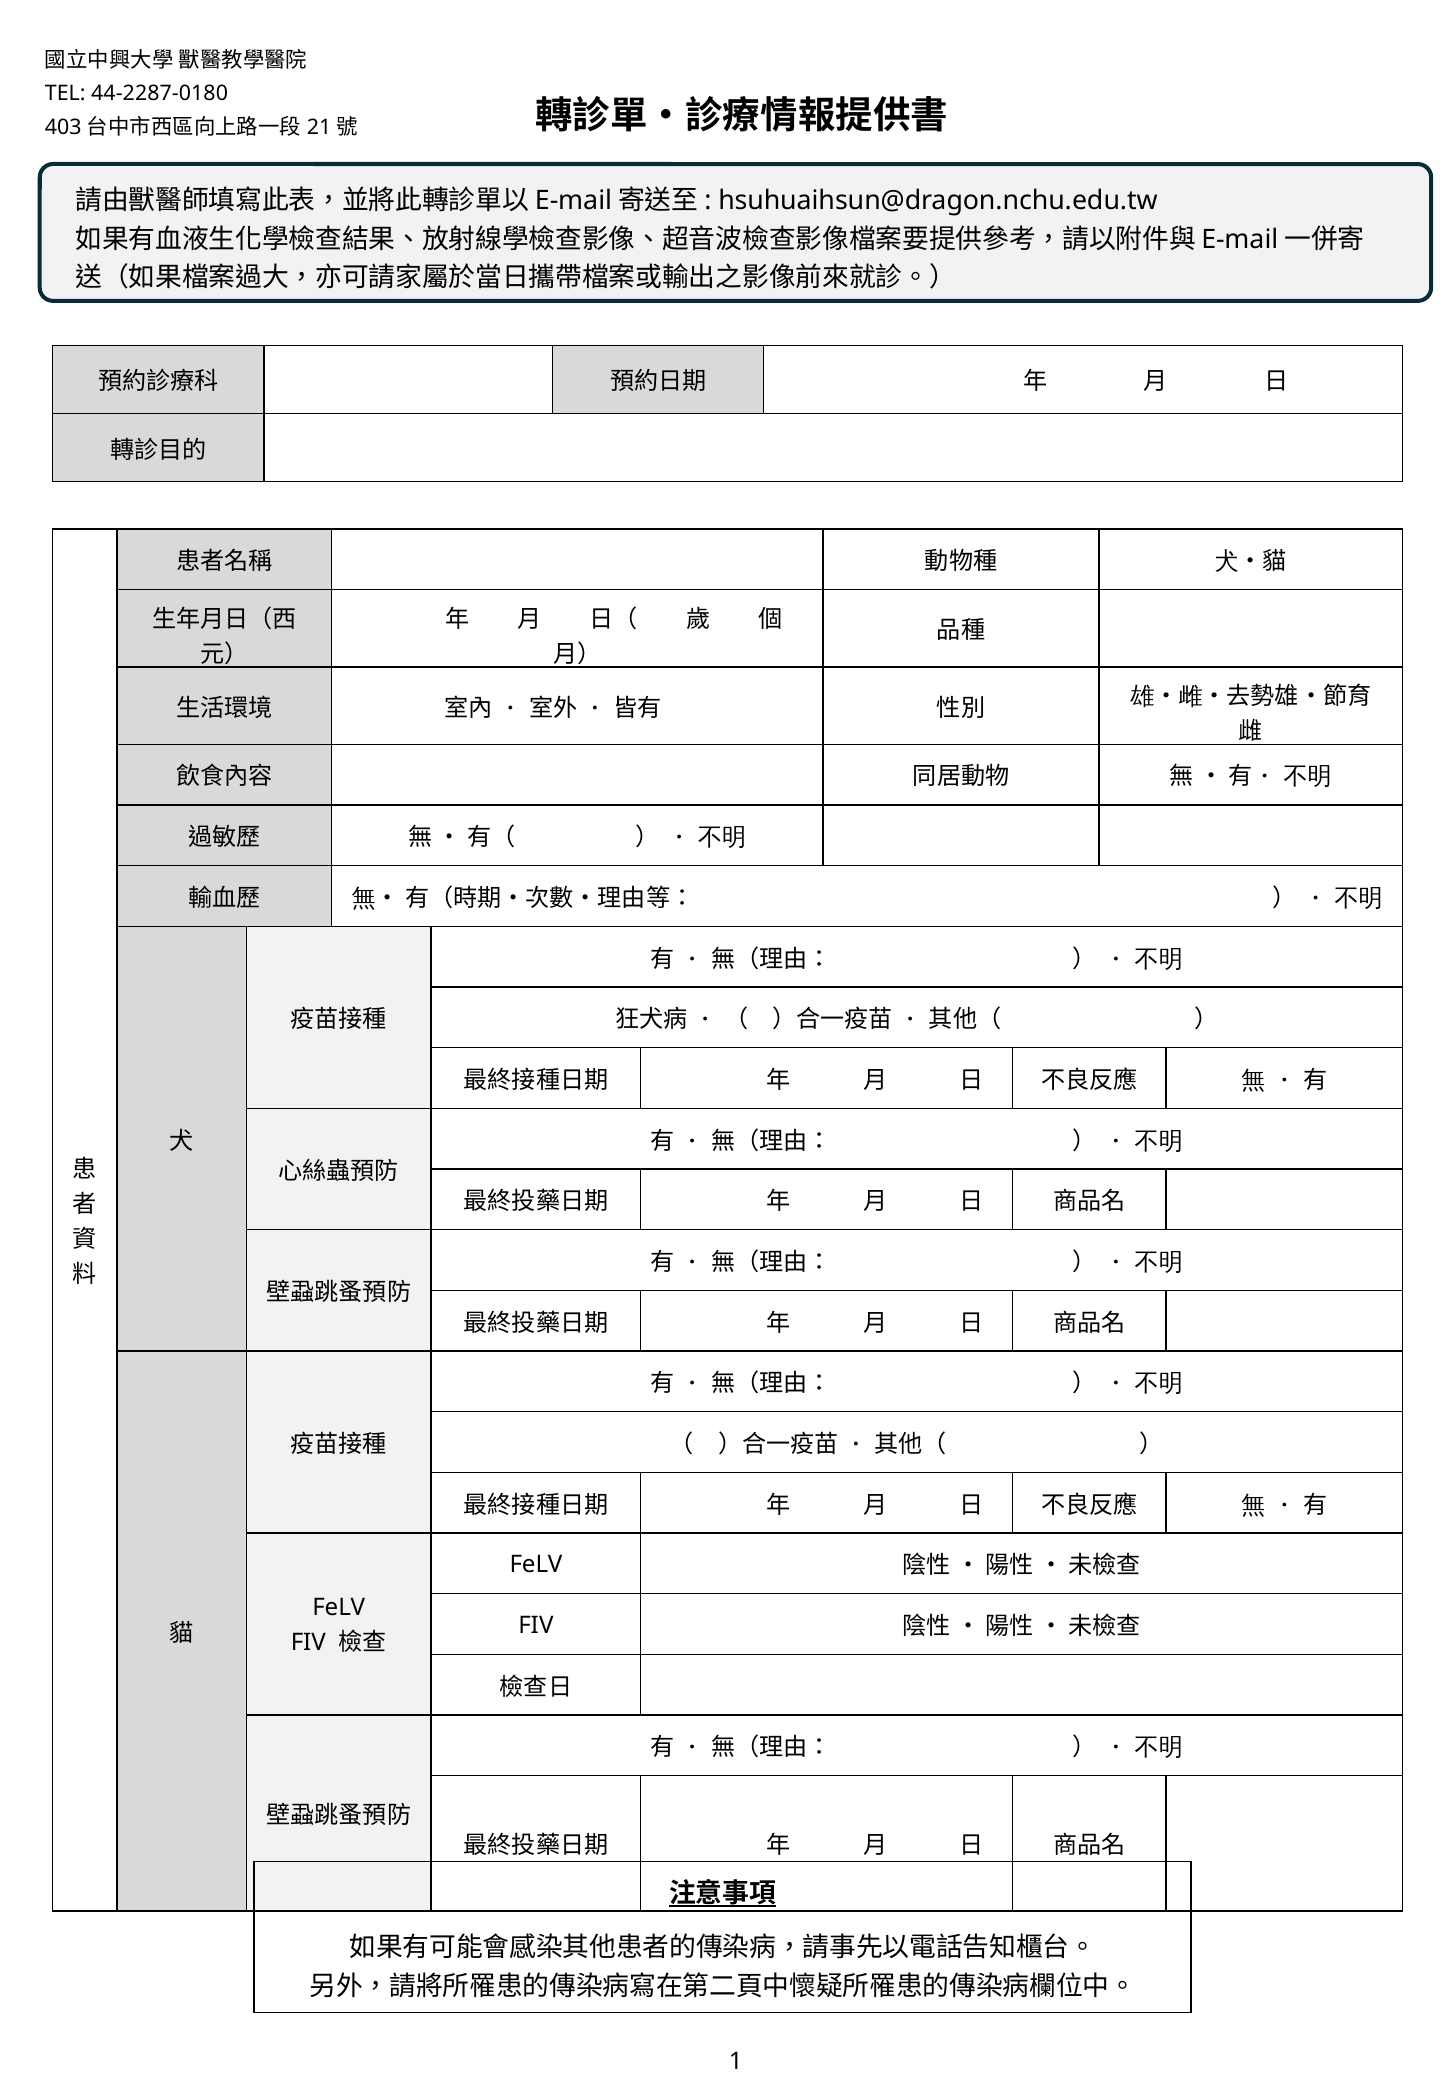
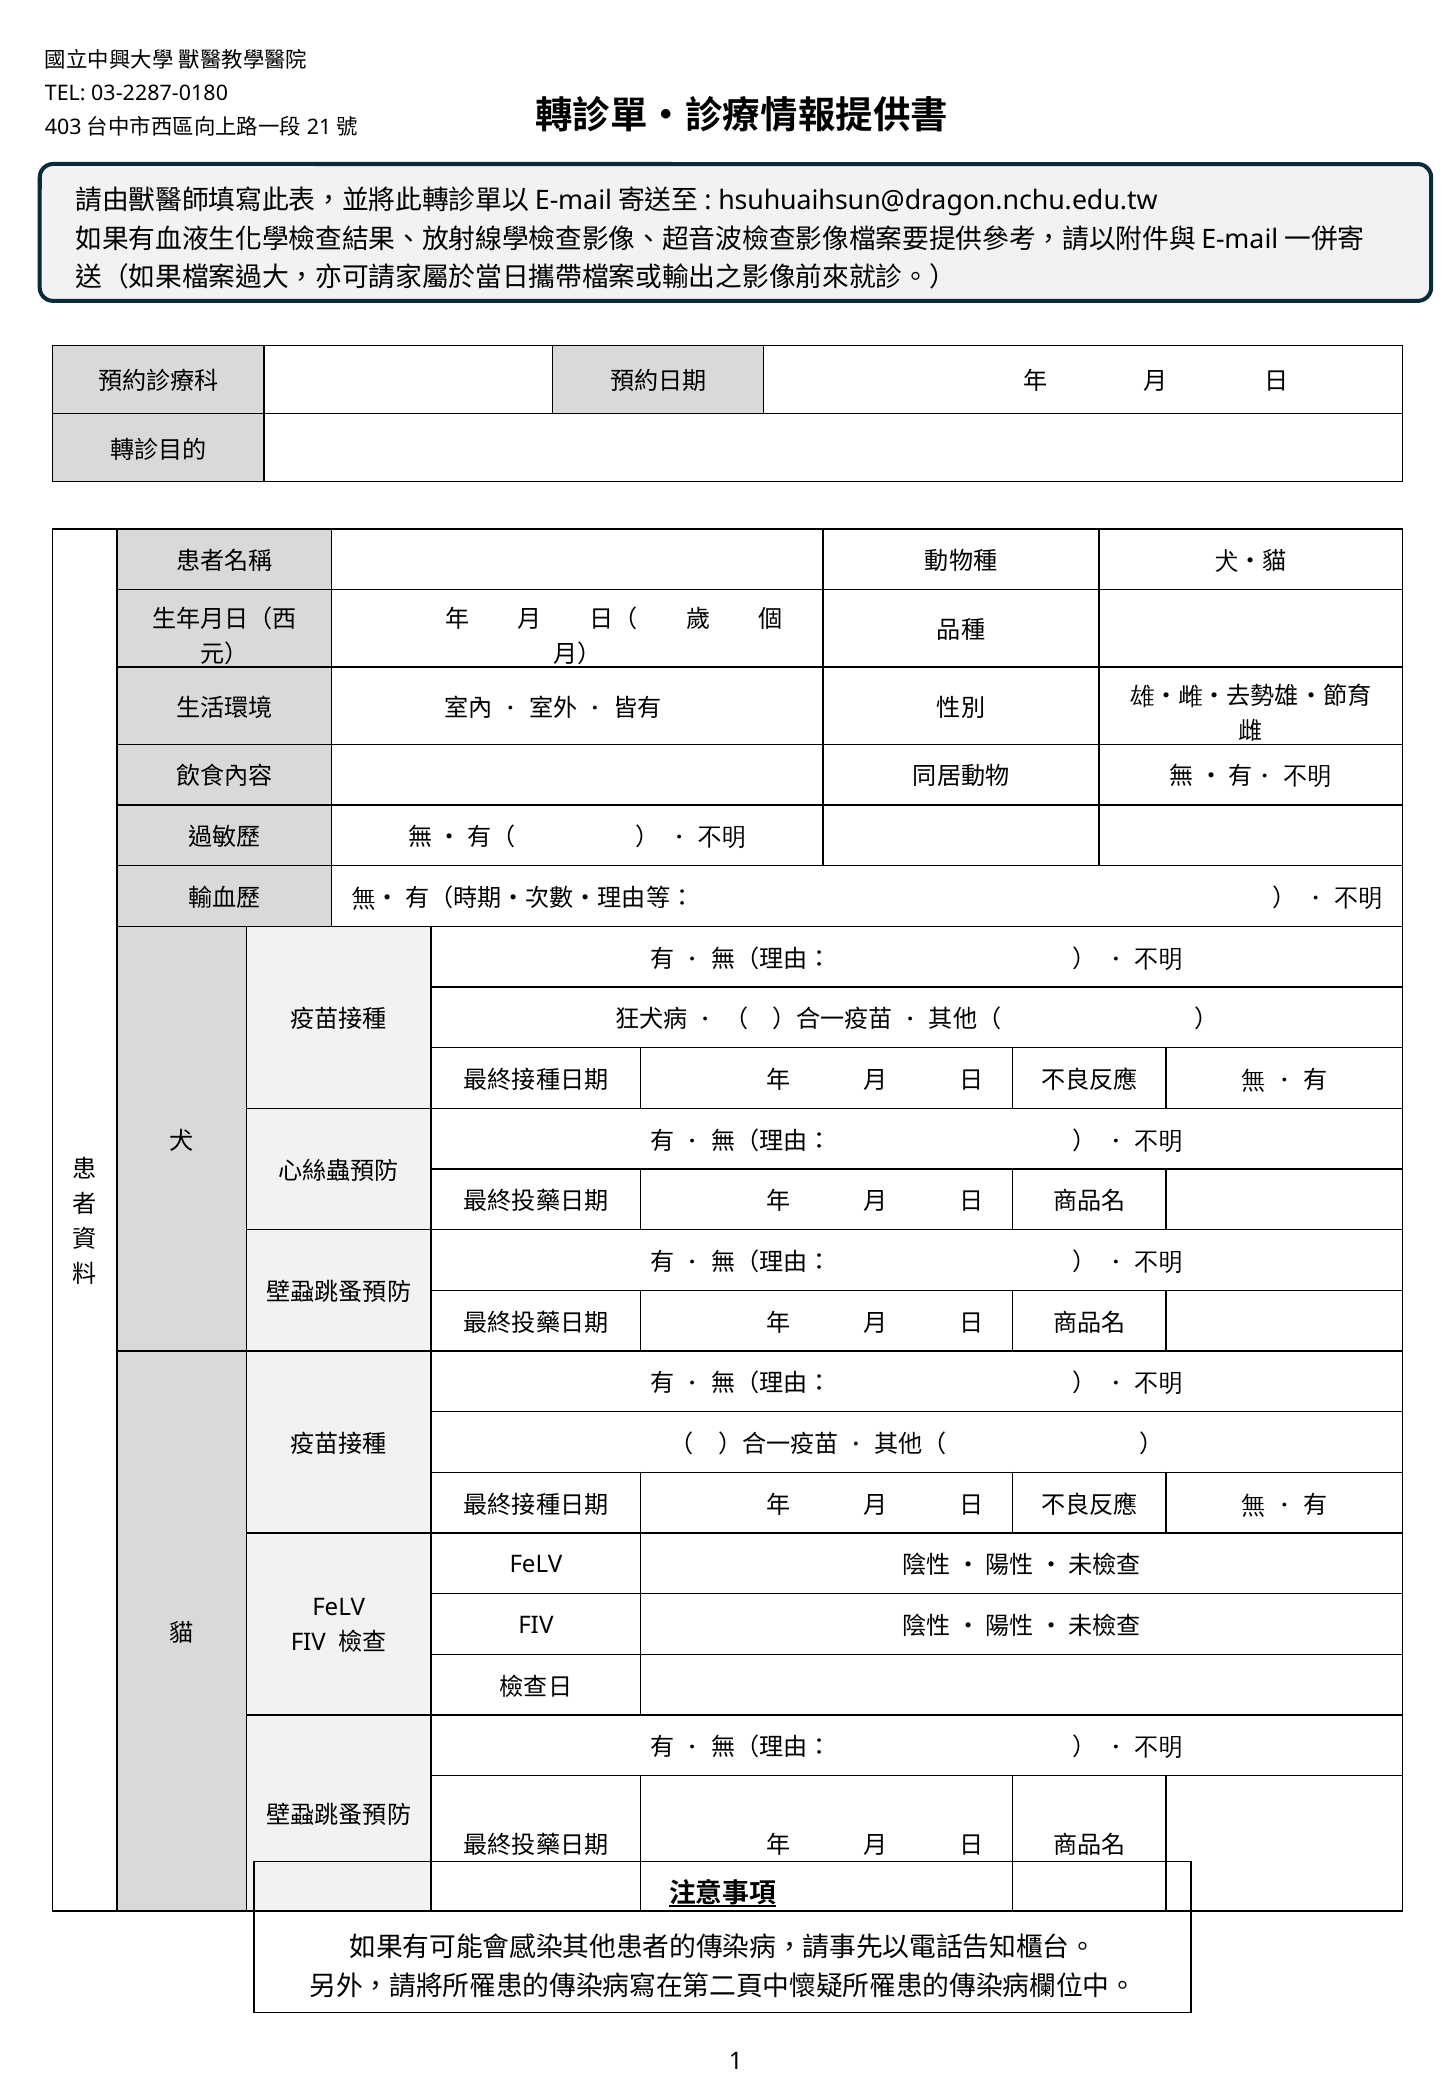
44-2287-0180: 44-2287-0180 -> 03-2287-0180 (160, 94)
